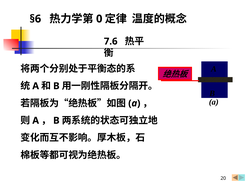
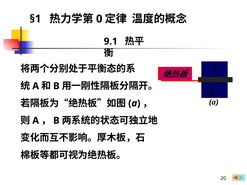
§6: §6 -> §1 (35, 19)
7.6: 7.6 -> 9.1 (111, 41)
